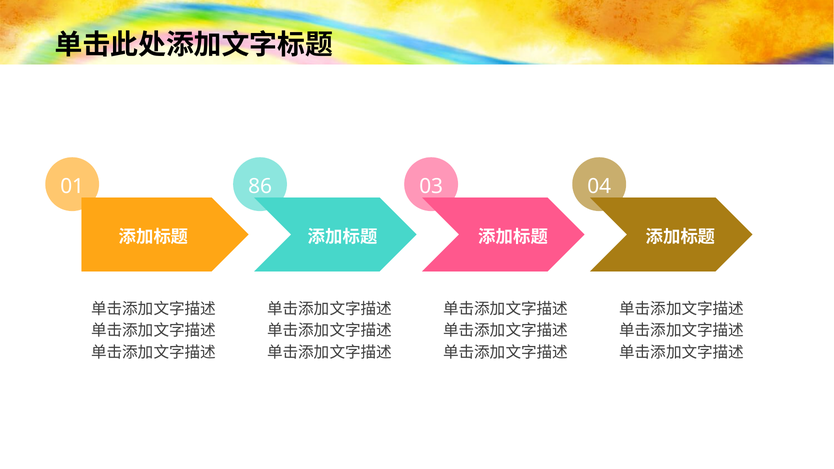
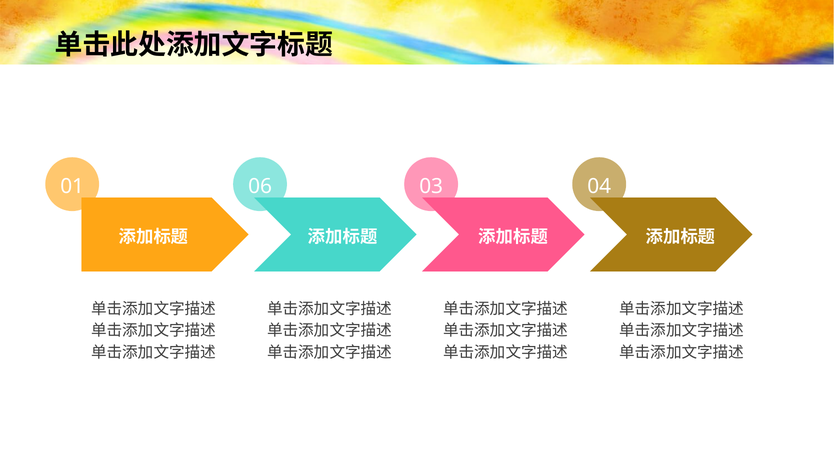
86: 86 -> 06 (260, 186)
